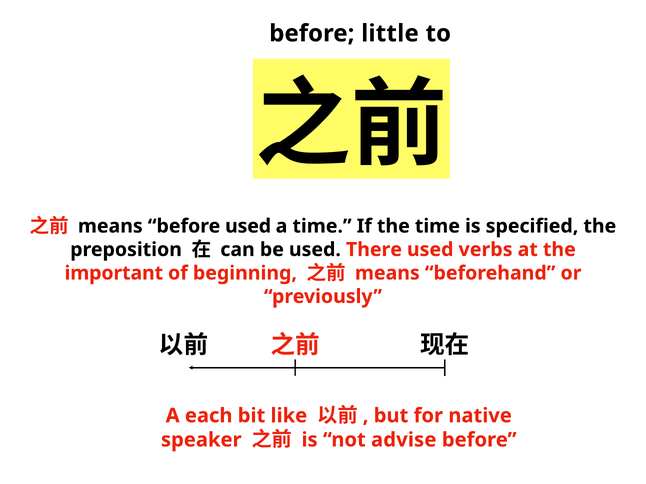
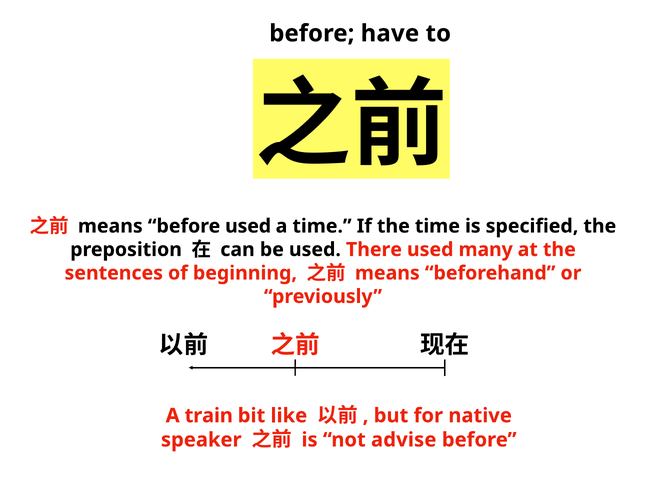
little: little -> have (390, 34)
verbs: verbs -> many (486, 250)
important: important -> sentences (114, 273)
each: each -> train (209, 416)
